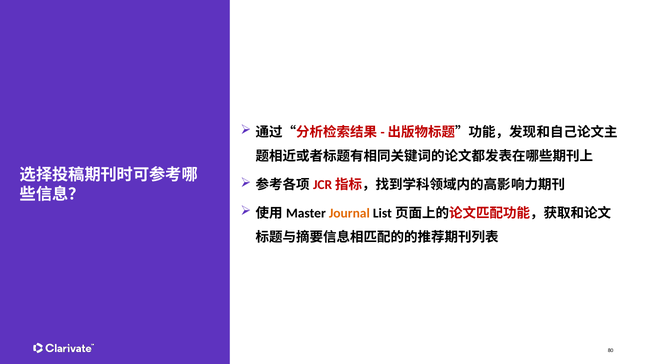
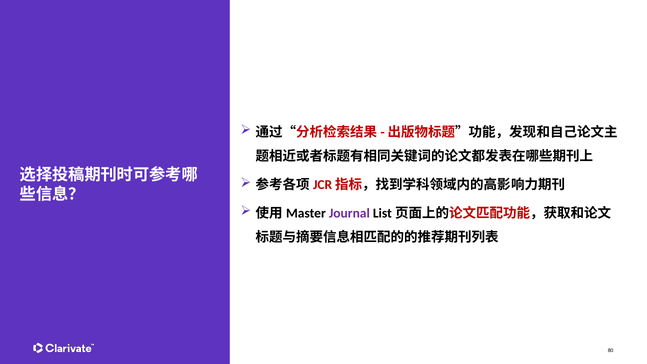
Journal colour: orange -> purple (349, 213)
